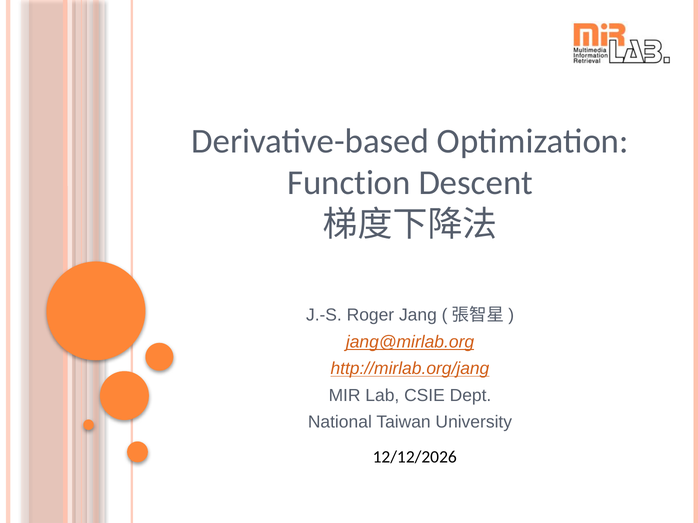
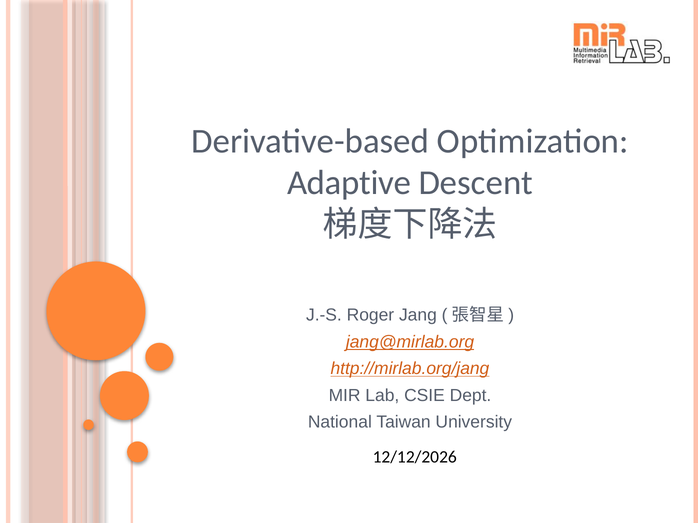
Function: Function -> Adaptive (349, 183)
